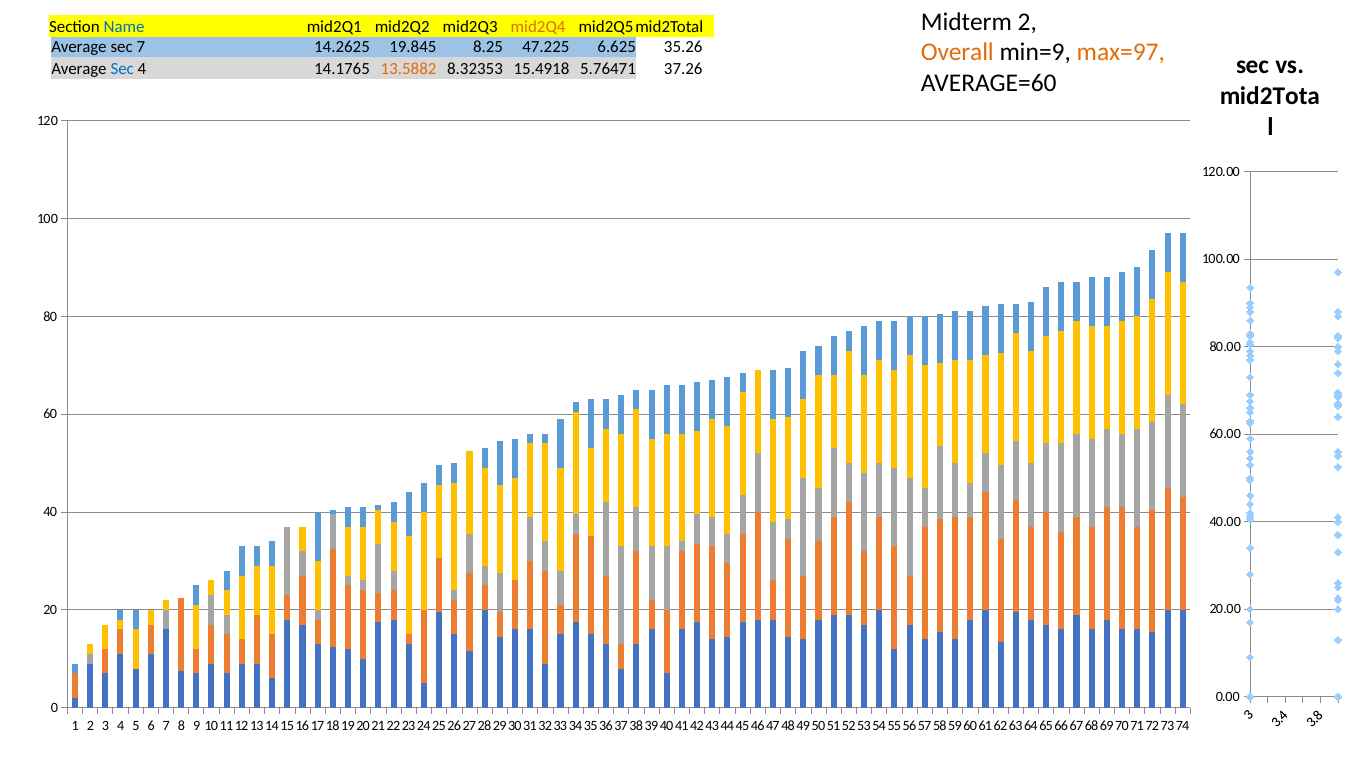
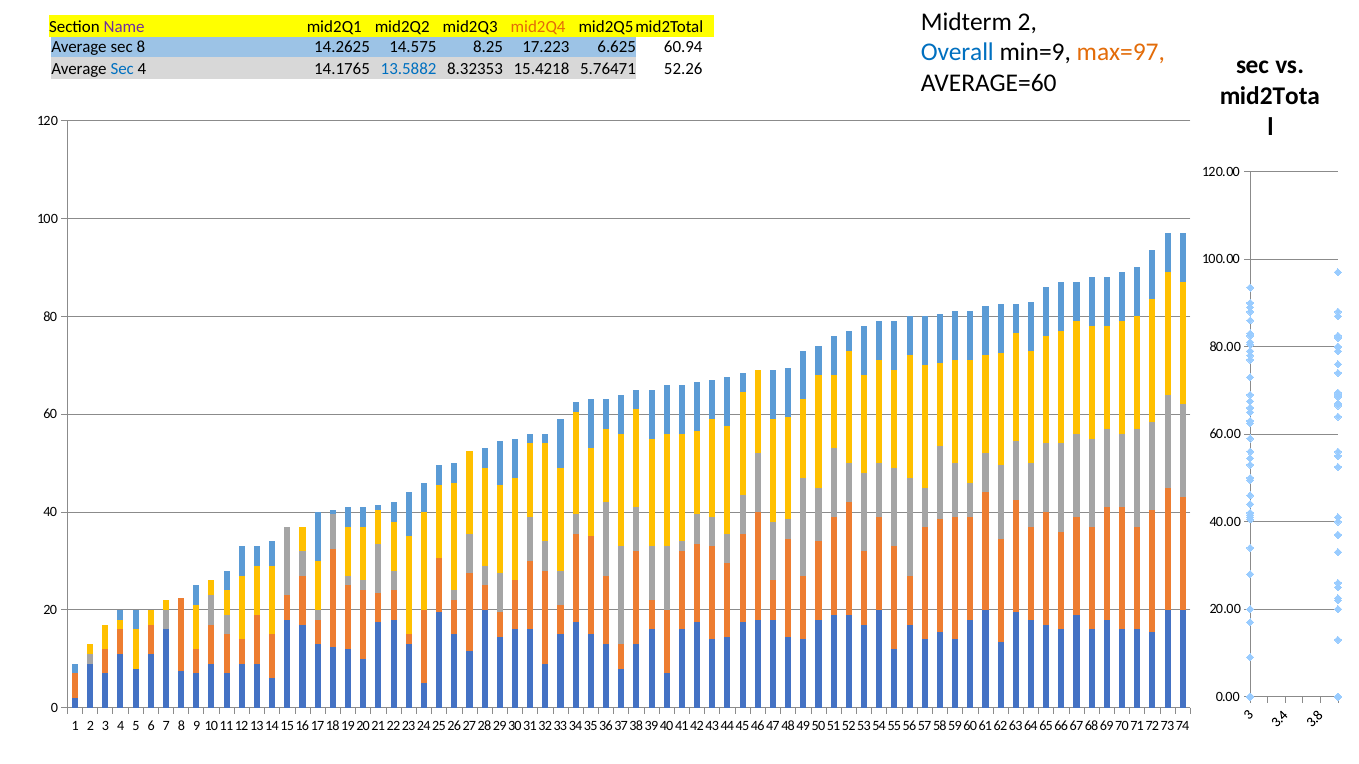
Name colour: blue -> purple (124, 27)
sec 7: 7 -> 8 (141, 47)
19.845: 19.845 -> 14.575 (413, 47)
47.225: 47.225 -> 17.223 (546, 47)
35.26: 35.26 -> 60.94 (683, 47)
Overall colour: orange -> blue (957, 53)
13.5882 colour: orange -> blue (409, 69)
15.4918: 15.4918 -> 15.4218 (542, 69)
37.26: 37.26 -> 52.26 (683, 69)
